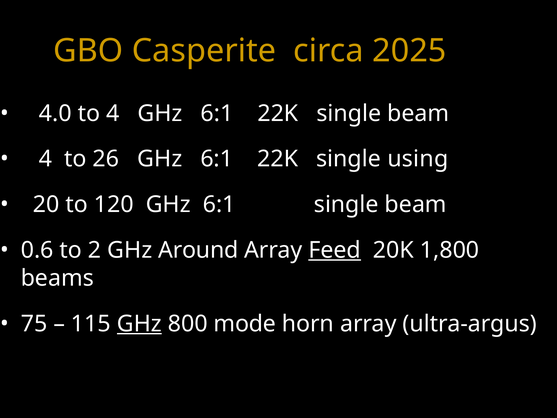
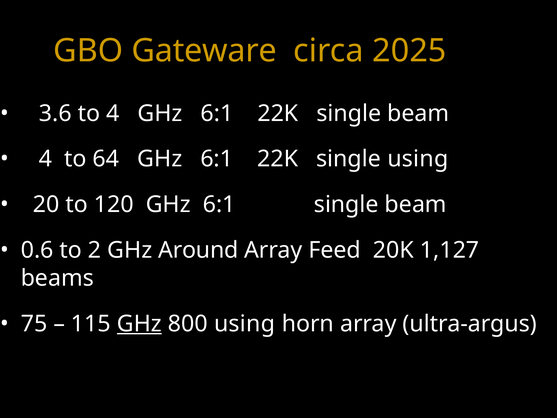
Casperite: Casperite -> Gateware (204, 51)
4.0: 4.0 -> 3.6 (55, 113)
26: 26 -> 64 (106, 159)
Feed underline: present -> none (335, 250)
1,800: 1,800 -> 1,127 (450, 250)
800 mode: mode -> using (245, 323)
